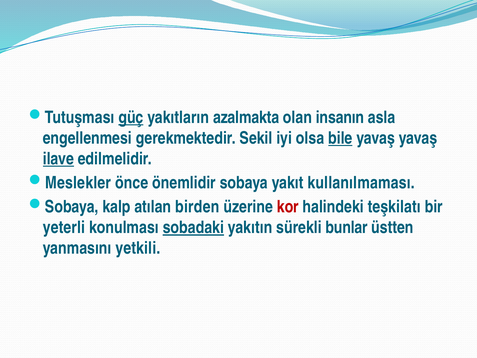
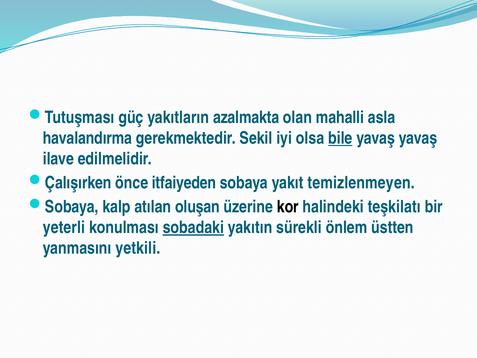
güç underline: present -> none (131, 117)
insanın: insanın -> mahalli (340, 117)
engellenmesi: engellenmesi -> havalandırma (87, 138)
ilave underline: present -> none (58, 159)
Meslekler: Meslekler -> Çalışırken (78, 183)
önemlidir: önemlidir -> itfaiyeden (184, 183)
kullanılmaması: kullanılmaması -> temizlenmeyen (361, 183)
birden: birden -> oluşan (198, 207)
kor colour: red -> black (288, 207)
bunlar: bunlar -> önlem (347, 227)
